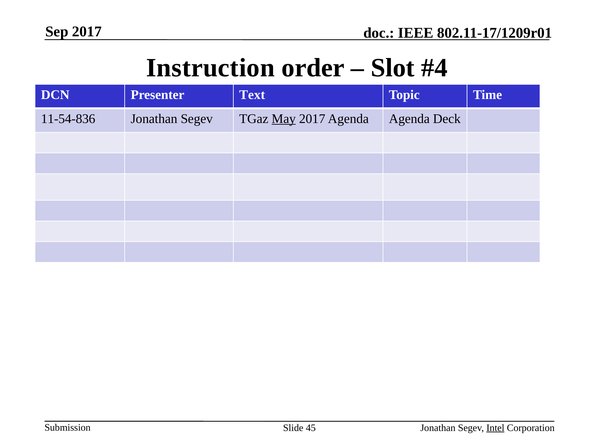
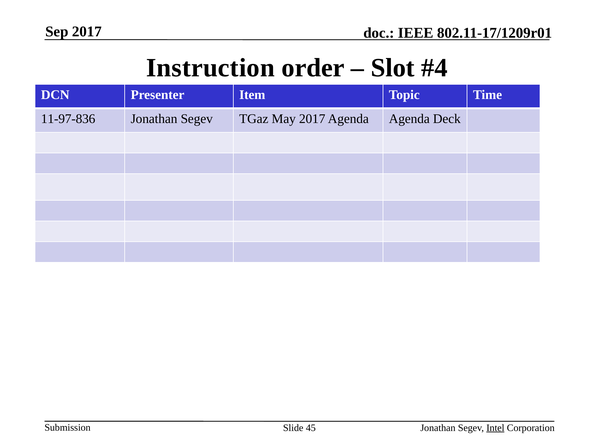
Text: Text -> Item (252, 95)
11-54-836: 11-54-836 -> 11-97-836 (68, 119)
May underline: present -> none (284, 119)
